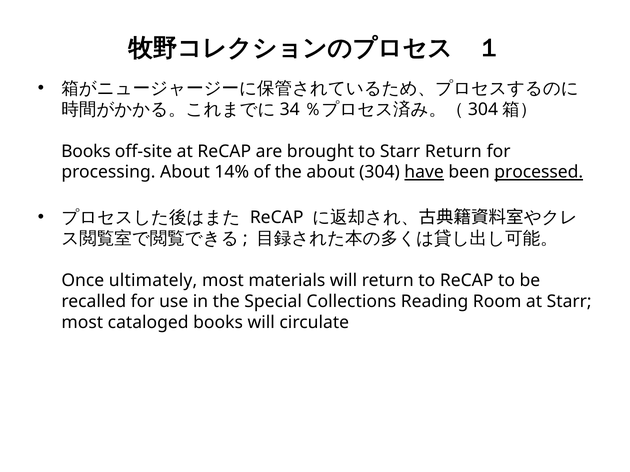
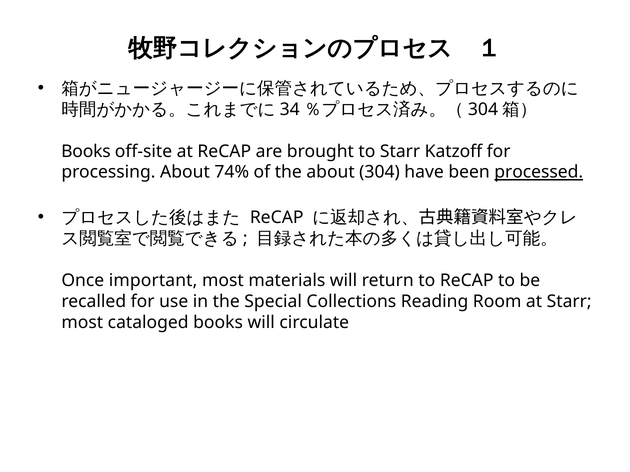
Starr Return: Return -> Katzoff (453, 151)
14%: 14% -> 74% (232, 172)
have underline: present -> none (424, 172)
ultimately: ultimately -> important (153, 281)
